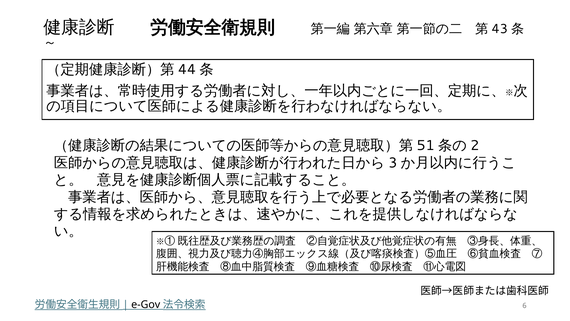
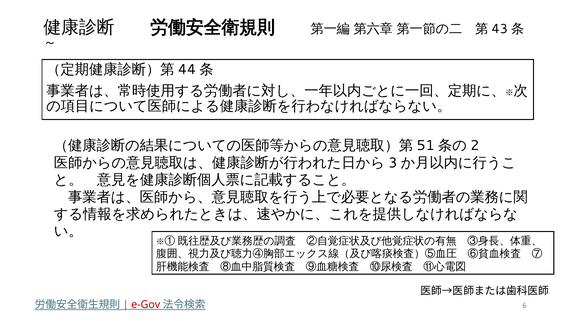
e-Gov colour: black -> red (146, 304)
